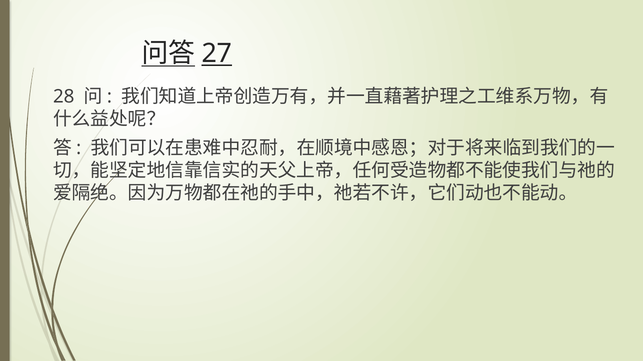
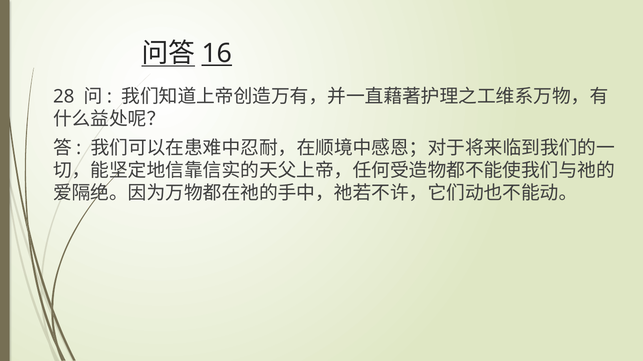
27: 27 -> 16 (217, 53)
